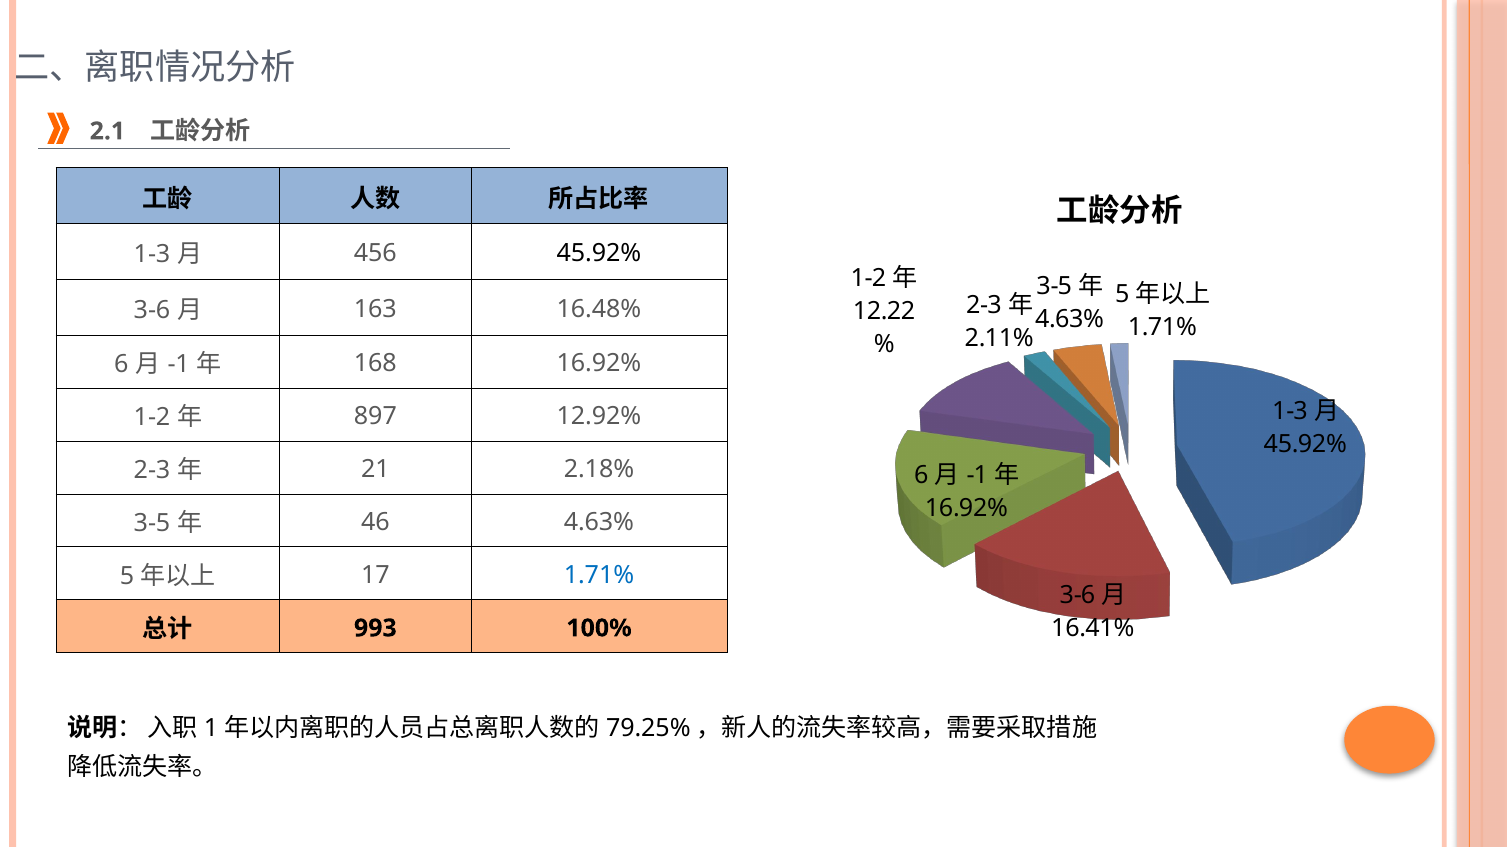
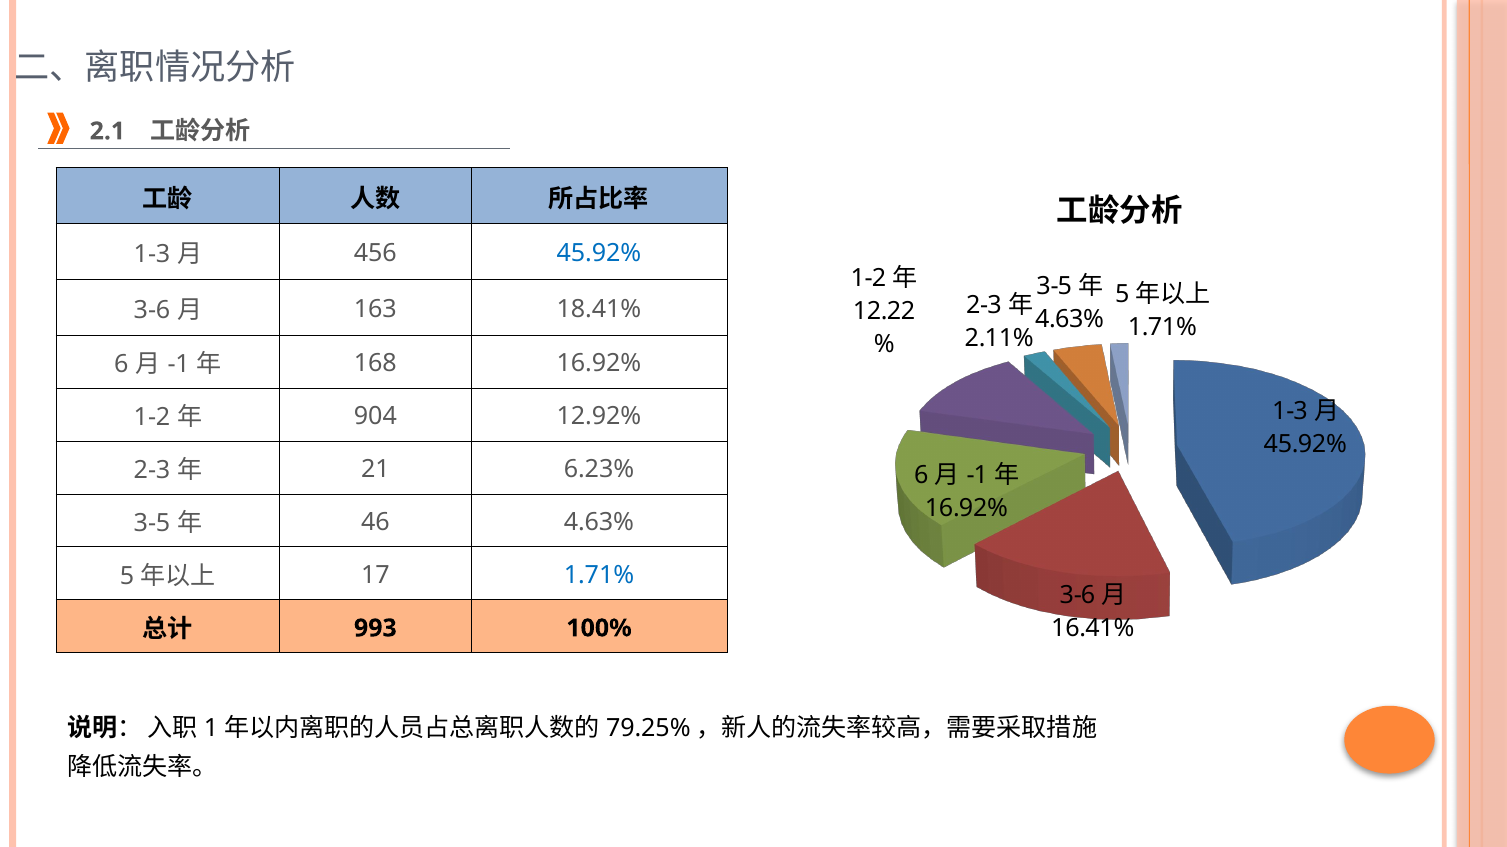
45.92% colour: black -> blue (599, 254)
16.48%: 16.48% -> 18.41% (599, 309)
897: 897 -> 904 (375, 417)
2.18%: 2.18% -> 6.23% (599, 470)
